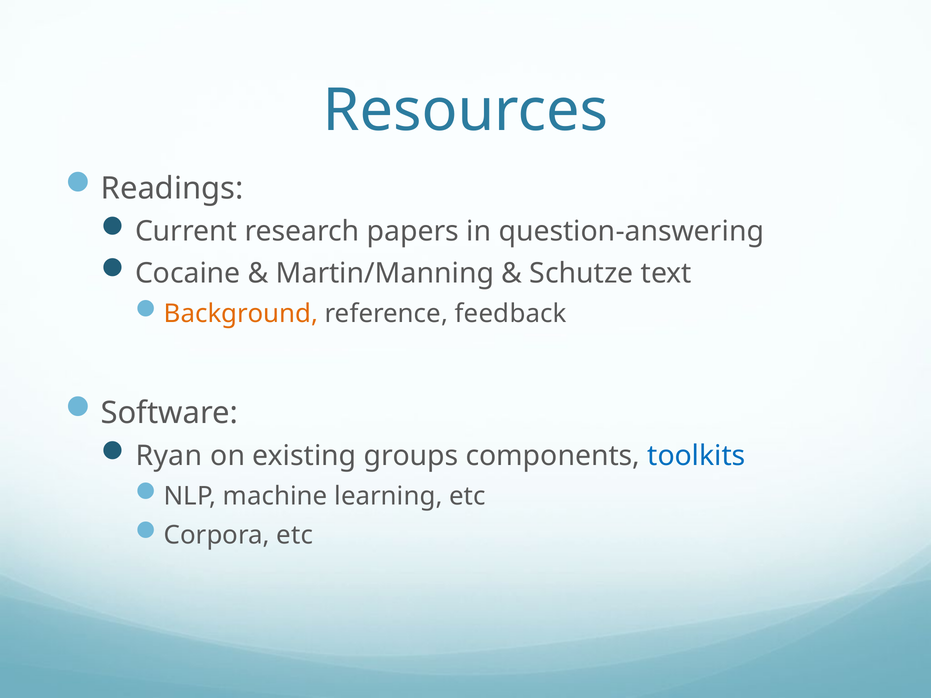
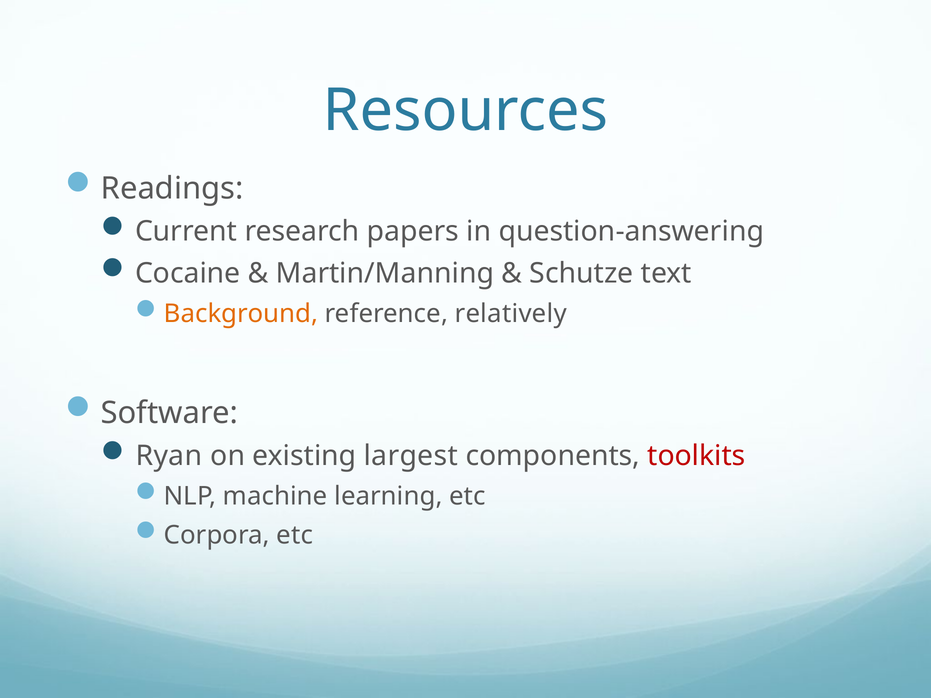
feedback: feedback -> relatively (511, 314)
groups: groups -> largest (411, 456)
toolkits colour: blue -> red (696, 456)
